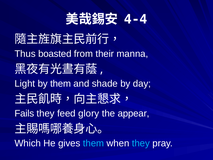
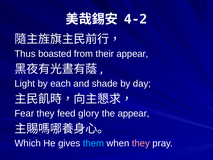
4-4: 4-4 -> 4-2 (136, 19)
their manna: manna -> appear (132, 54)
by them: them -> each (61, 83)
Fails: Fails -> Fear (24, 113)
they colour: light blue -> pink (141, 143)
